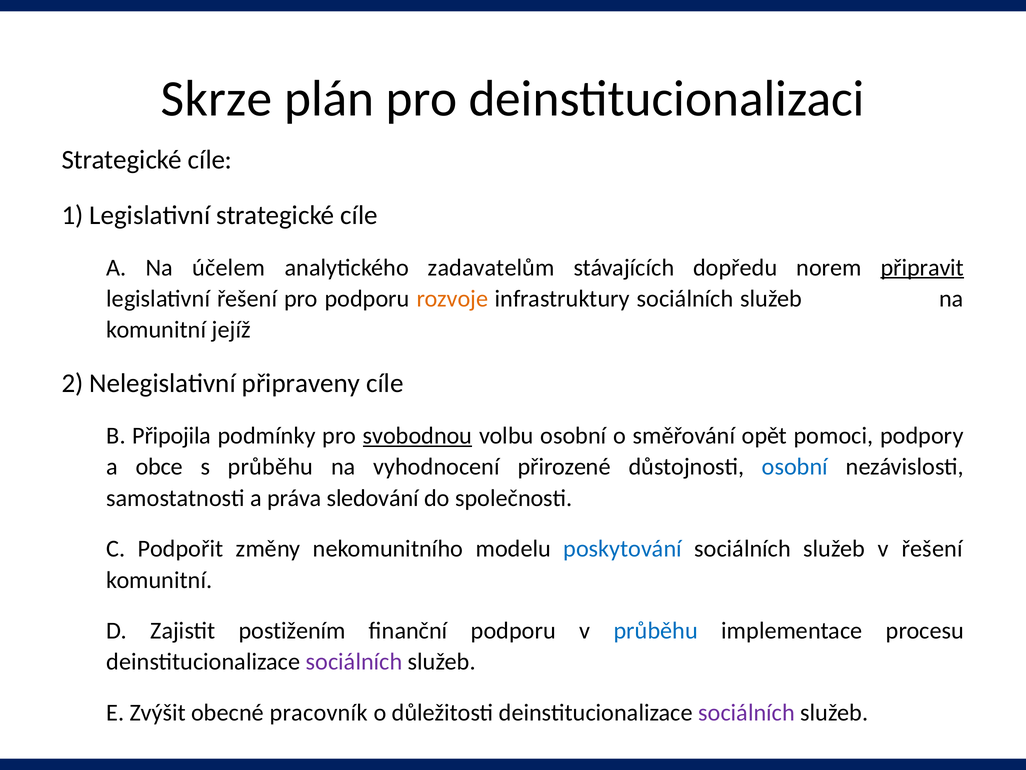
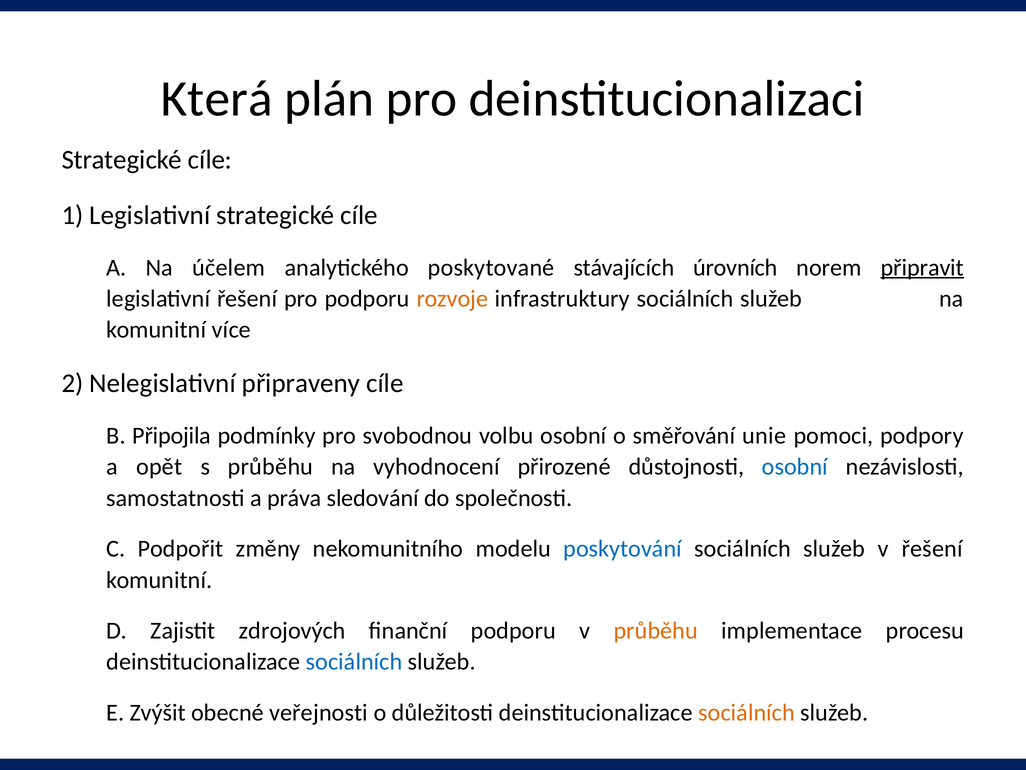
Skrze: Skrze -> Která (217, 99)
zadavatelům: zadavatelům -> poskytované (491, 267)
dopředu: dopředu -> úrovních (735, 267)
jejíž: jejíž -> více (231, 330)
svobodnou underline: present -> none (418, 436)
opět: opět -> unie (764, 436)
obce: obce -> opět (159, 467)
postižením: postižením -> zdrojových (292, 630)
průběhu colour: blue -> orange (656, 630)
sociálních colour: purple -> blue (354, 662)
pracovník: pracovník -> veřejnosti (319, 712)
sociálních colour: purple -> orange (747, 712)
